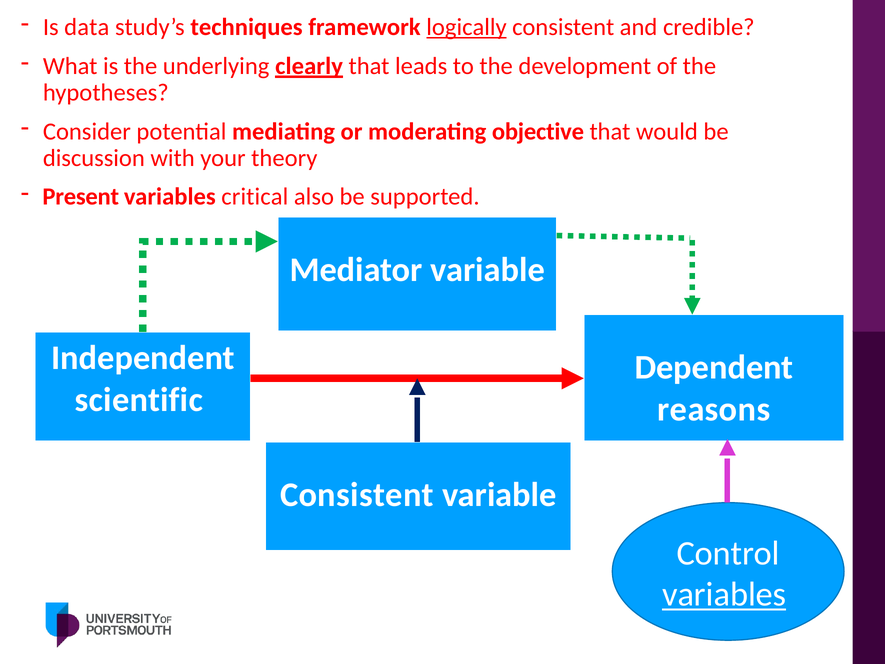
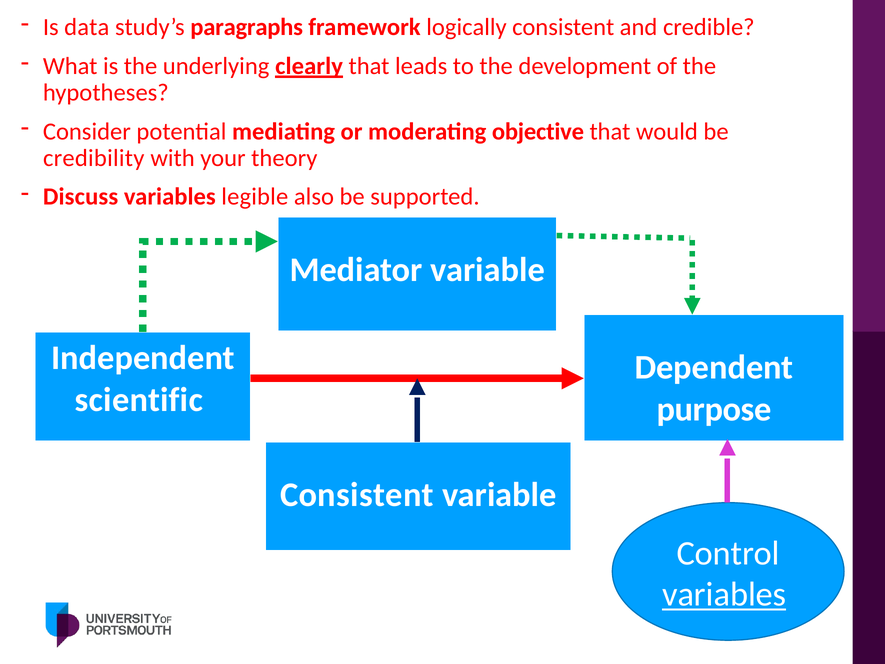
techniques: techniques -> paragraphs (247, 27)
logically underline: present -> none (467, 27)
discussion: discussion -> credibility (94, 158)
Present: Present -> Discuss (81, 197)
critical: critical -> legible (255, 197)
reasons: reasons -> purpose (714, 409)
